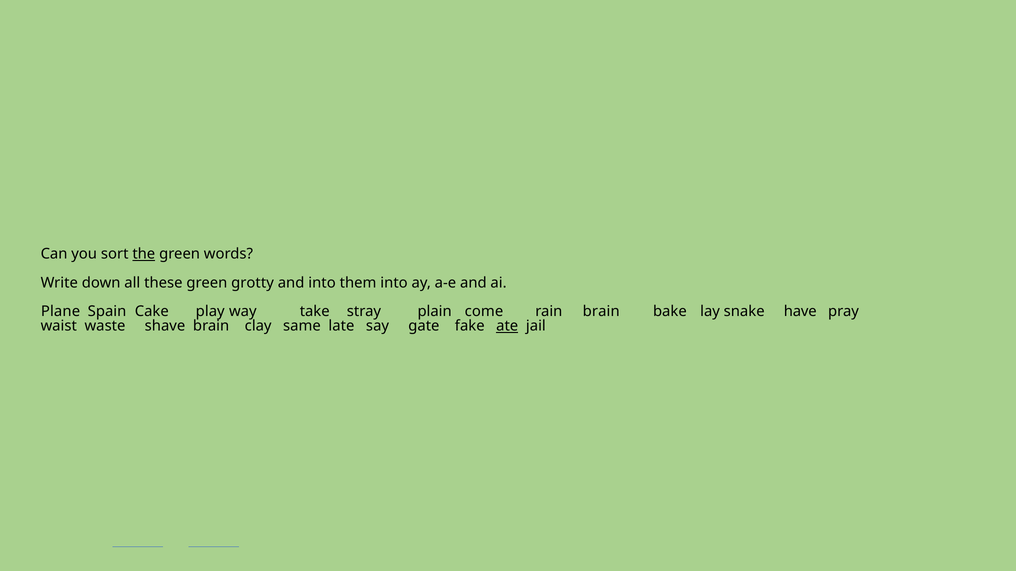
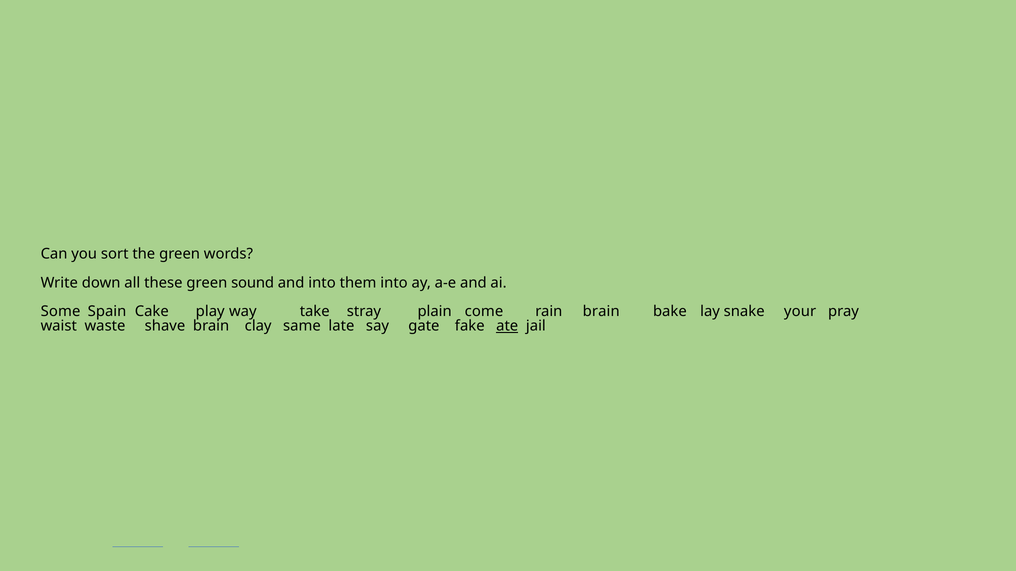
the underline: present -> none (144, 254)
grotty: grotty -> sound (253, 283)
Plane: Plane -> Some (61, 312)
have: have -> your (800, 312)
